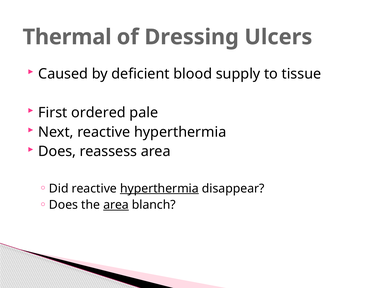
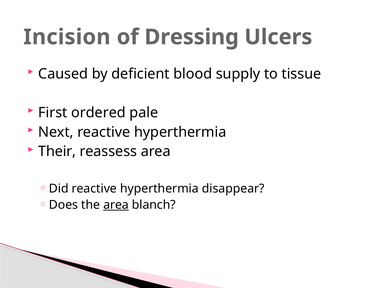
Thermal: Thermal -> Incision (67, 37)
Does: Does -> Their (57, 151)
hyperthermia underline: present -> none (159, 188)
